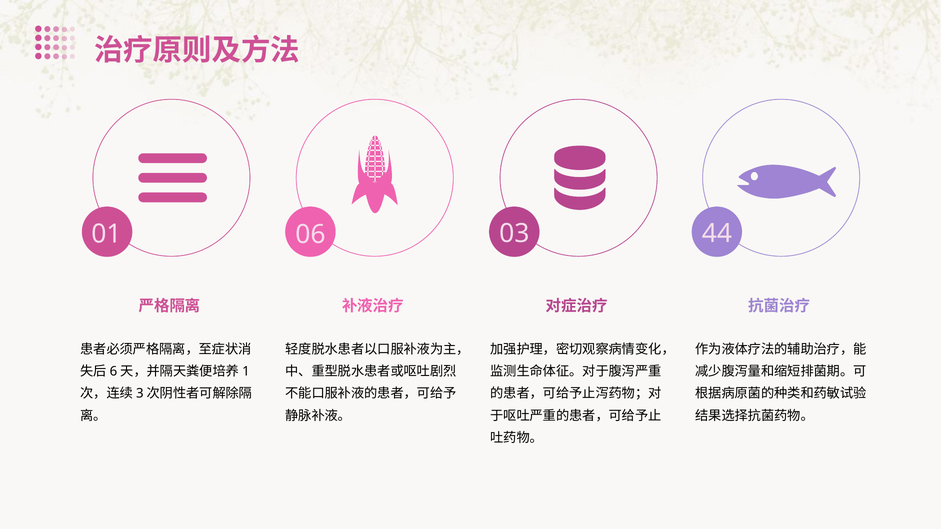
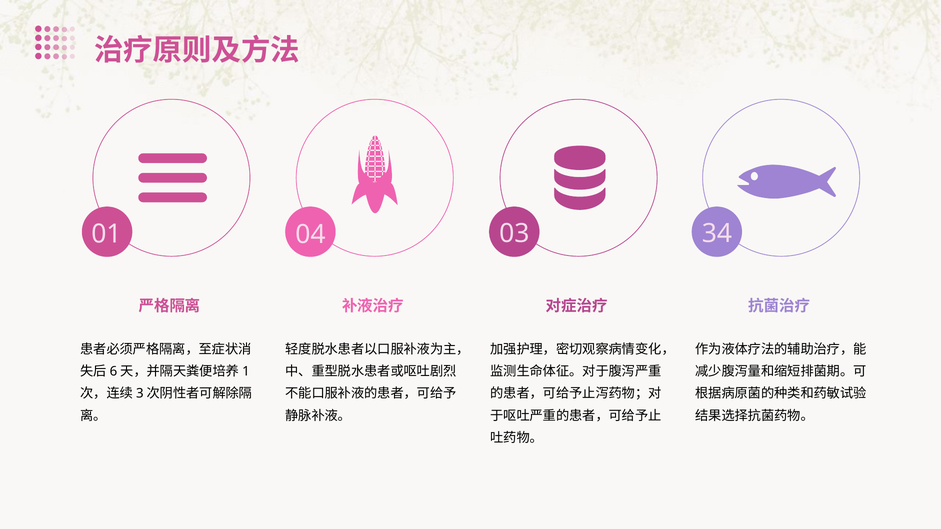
06: 06 -> 04 (310, 235)
44: 44 -> 34 (717, 233)
